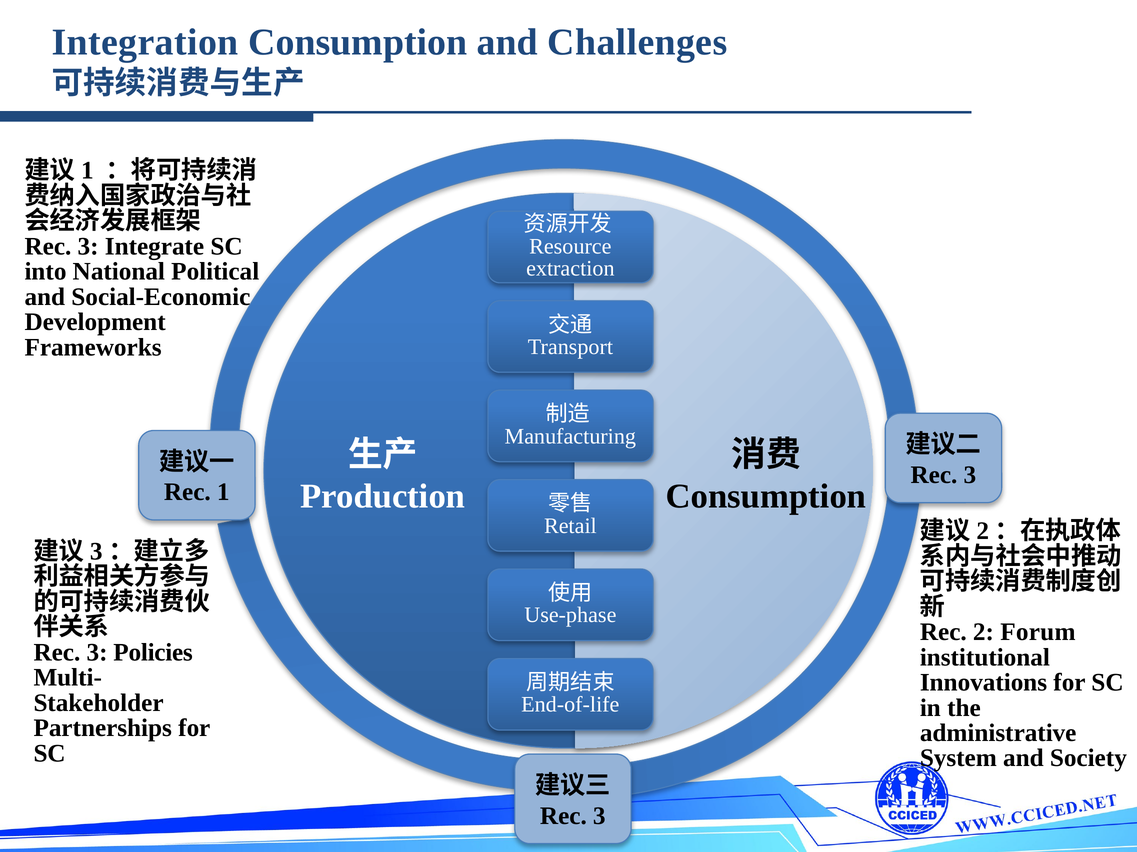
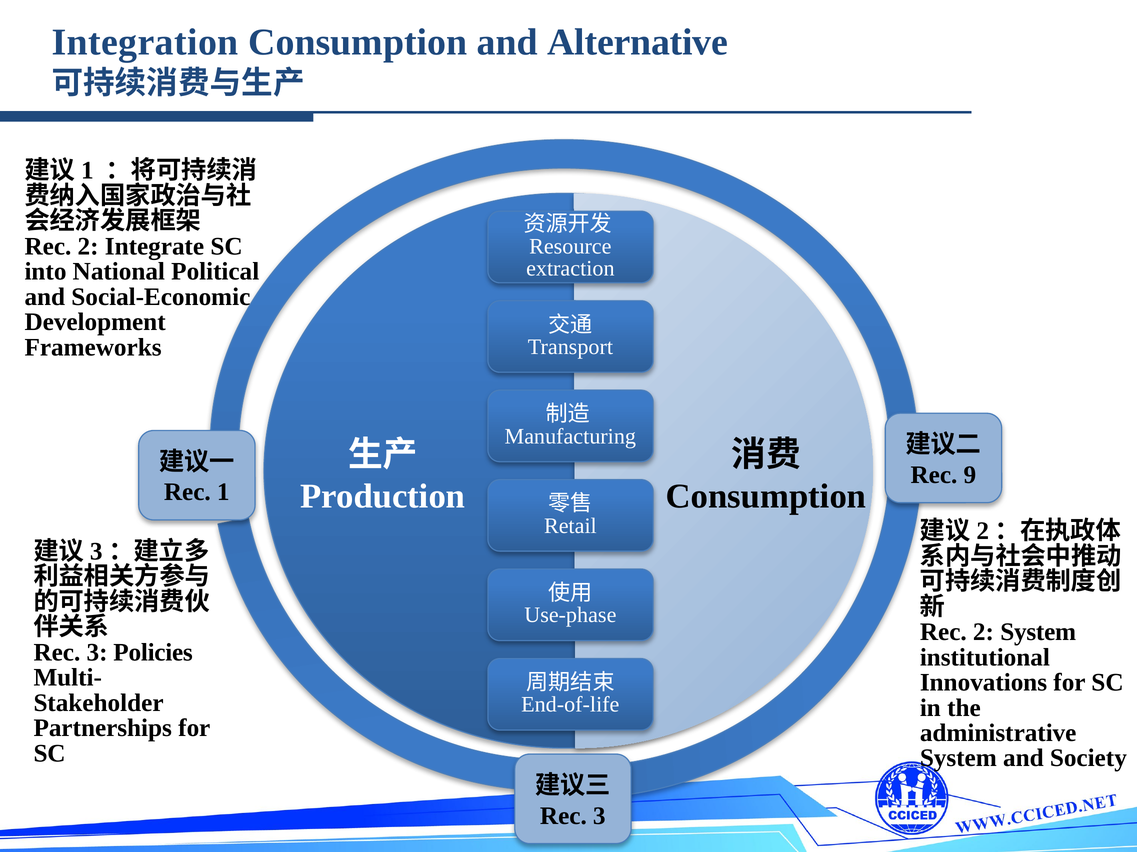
Challenges: Challenges -> Alternative (638, 42)
3: 3 -> 2 (88, 247)
3: 3 -> 9 (970, 475)
Forum: Forum -> System (1038, 633)
